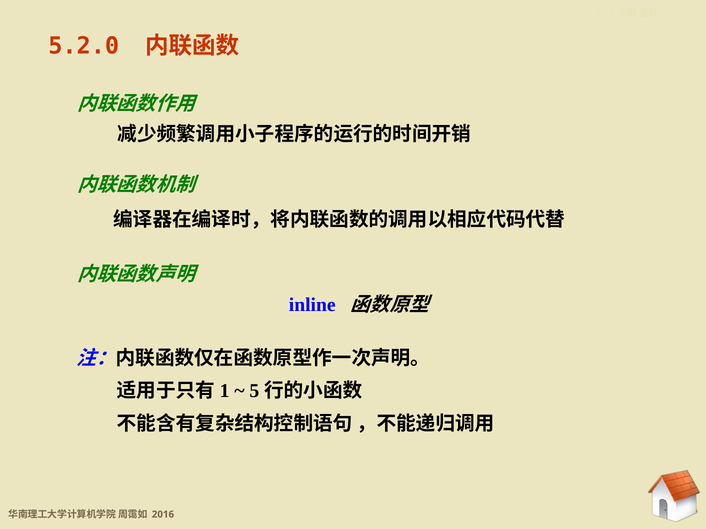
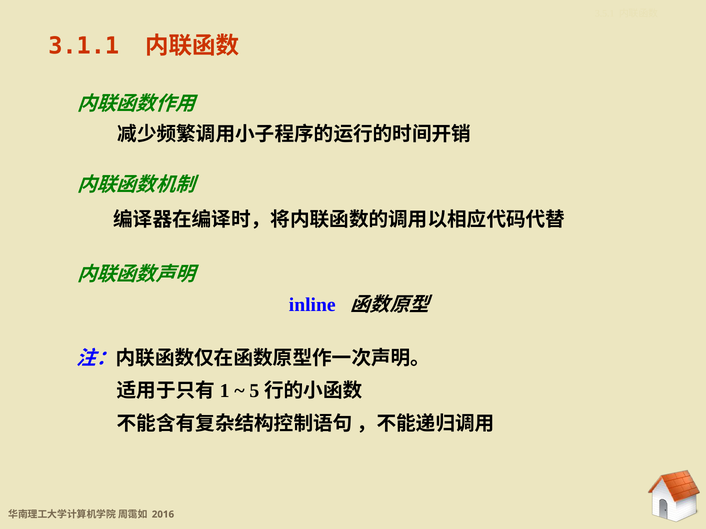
5.2.0: 5.2.0 -> 3.1.1 (84, 46)
